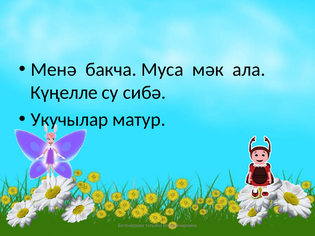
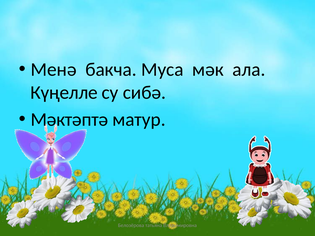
Укучылар: Укучылар -> Мәктәптә (69, 120)
